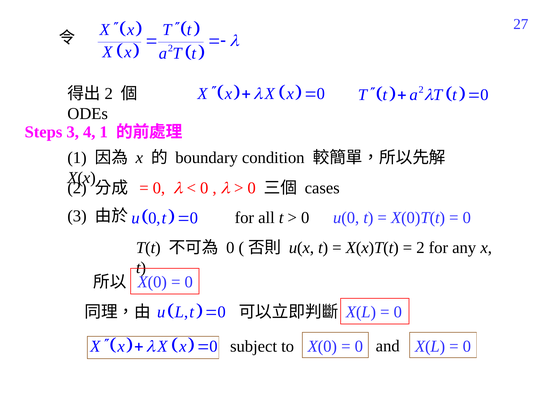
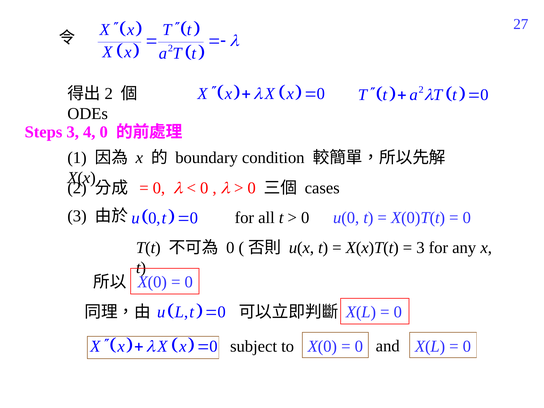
4 1: 1 -> 0 (104, 132)
2: 2 -> 3 (420, 248)
